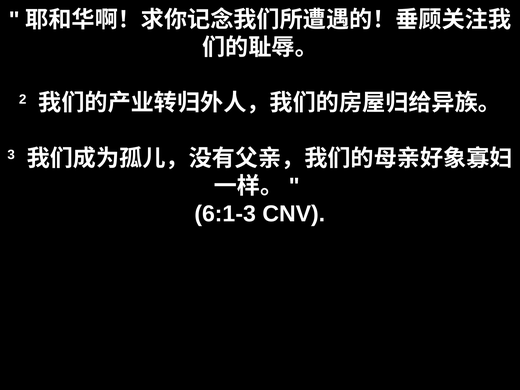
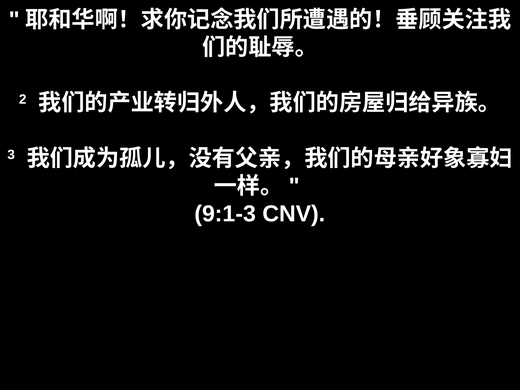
6:1-3: 6:1-3 -> 9:1-3 (225, 214)
